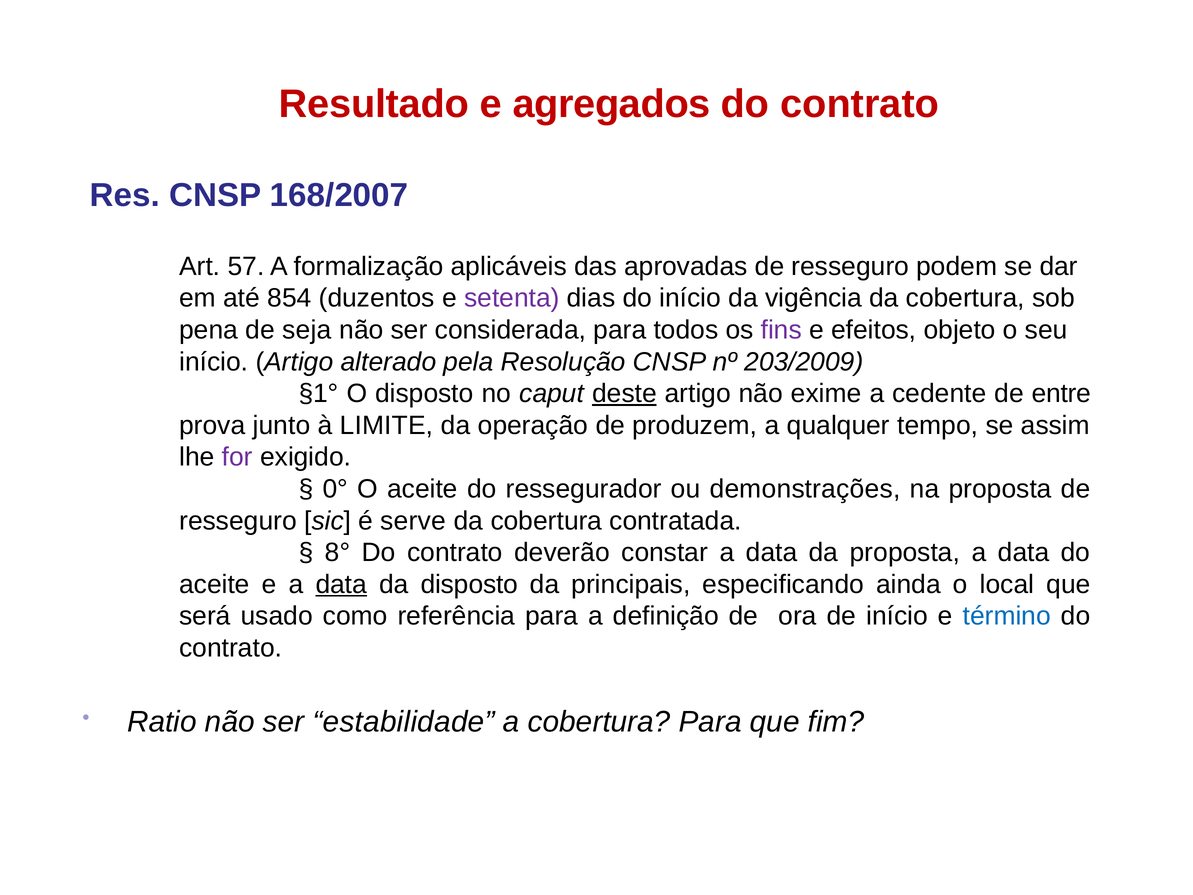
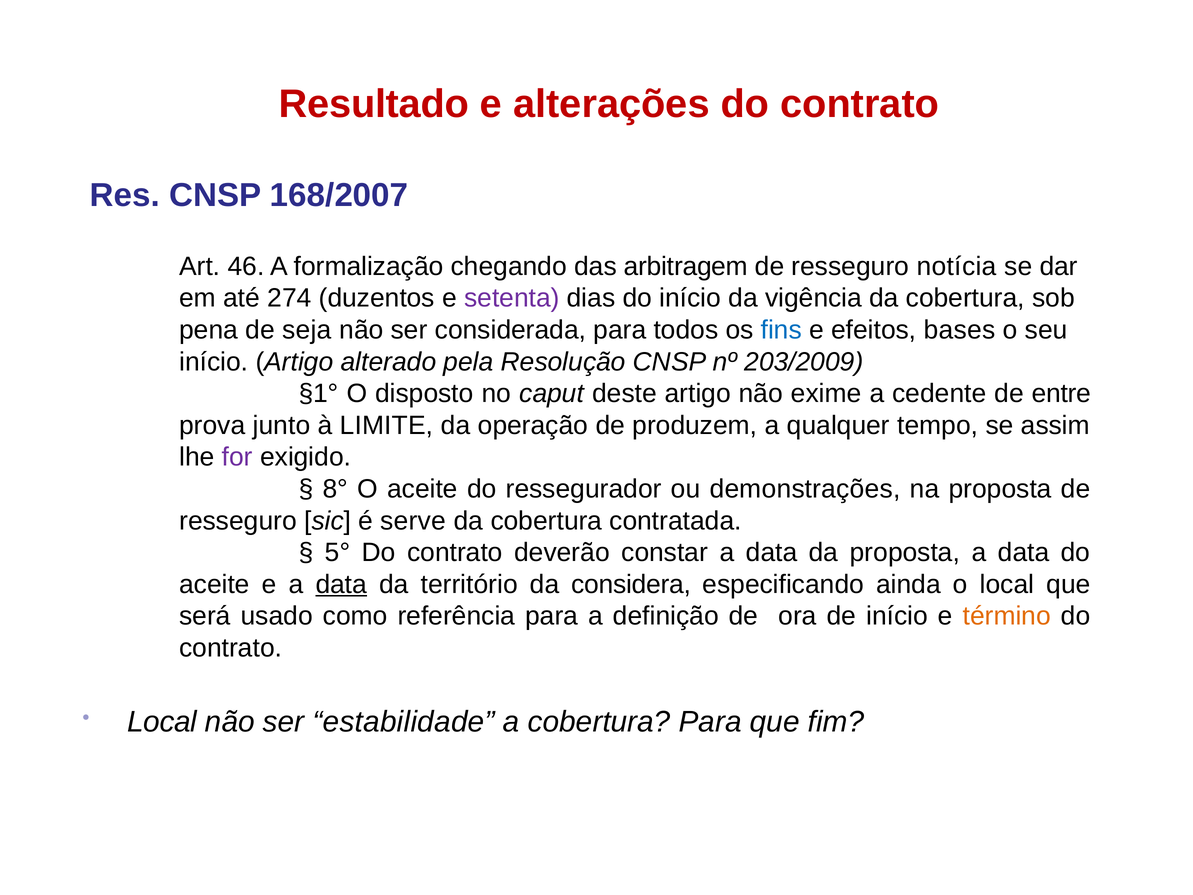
agregados: agregados -> alterações (611, 104)
57: 57 -> 46 (246, 266)
aplicáveis: aplicáveis -> chegando (509, 266)
aprovadas: aprovadas -> arbitragem (686, 266)
podem: podem -> notícia (957, 266)
854: 854 -> 274 (289, 298)
fins colour: purple -> blue (781, 330)
objeto: objeto -> bases (960, 330)
deste underline: present -> none (624, 393)
0°: 0° -> 8° (335, 489)
8°: 8° -> 5° (337, 552)
da disposto: disposto -> território (469, 584)
principais: principais -> considera (631, 584)
término colour: blue -> orange (1007, 616)
Ratio: Ratio -> Local (162, 722)
